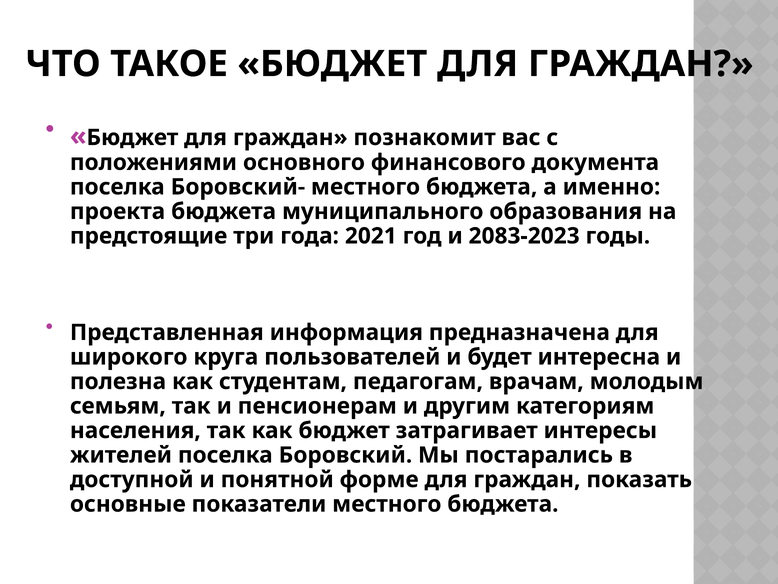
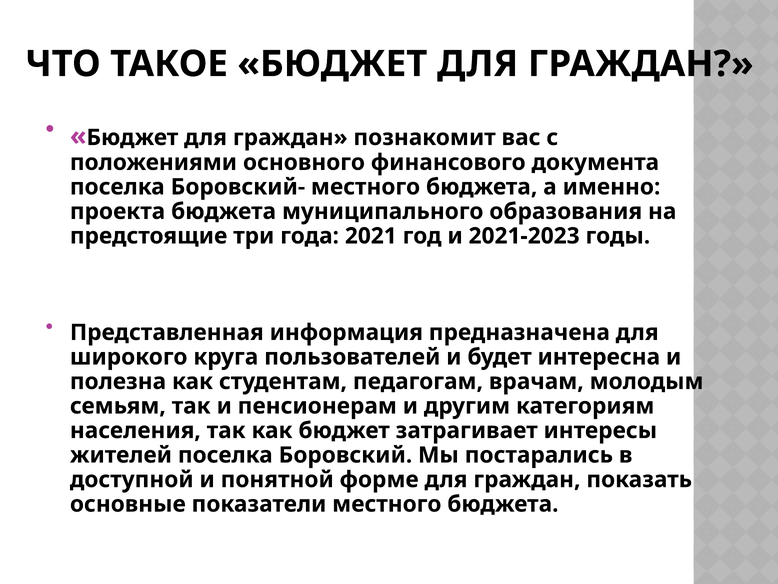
2083-2023: 2083-2023 -> 2021-2023 (524, 236)
